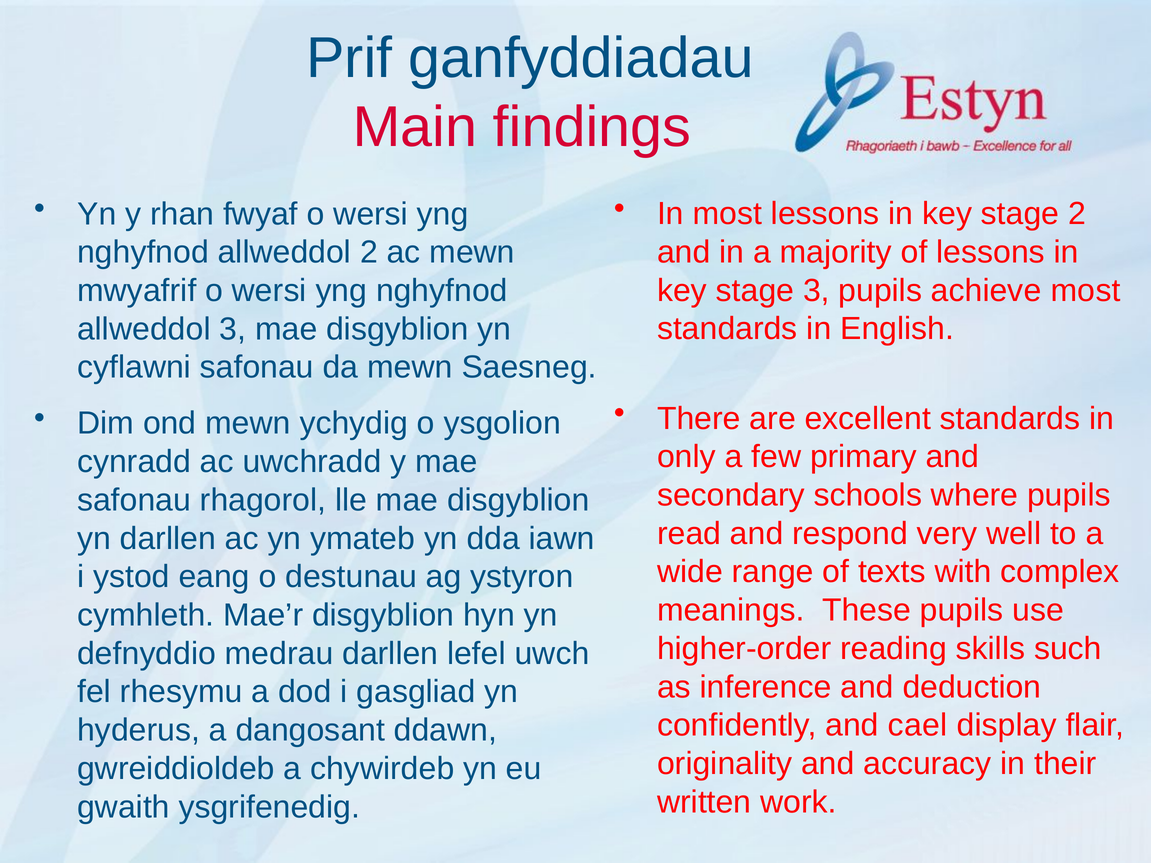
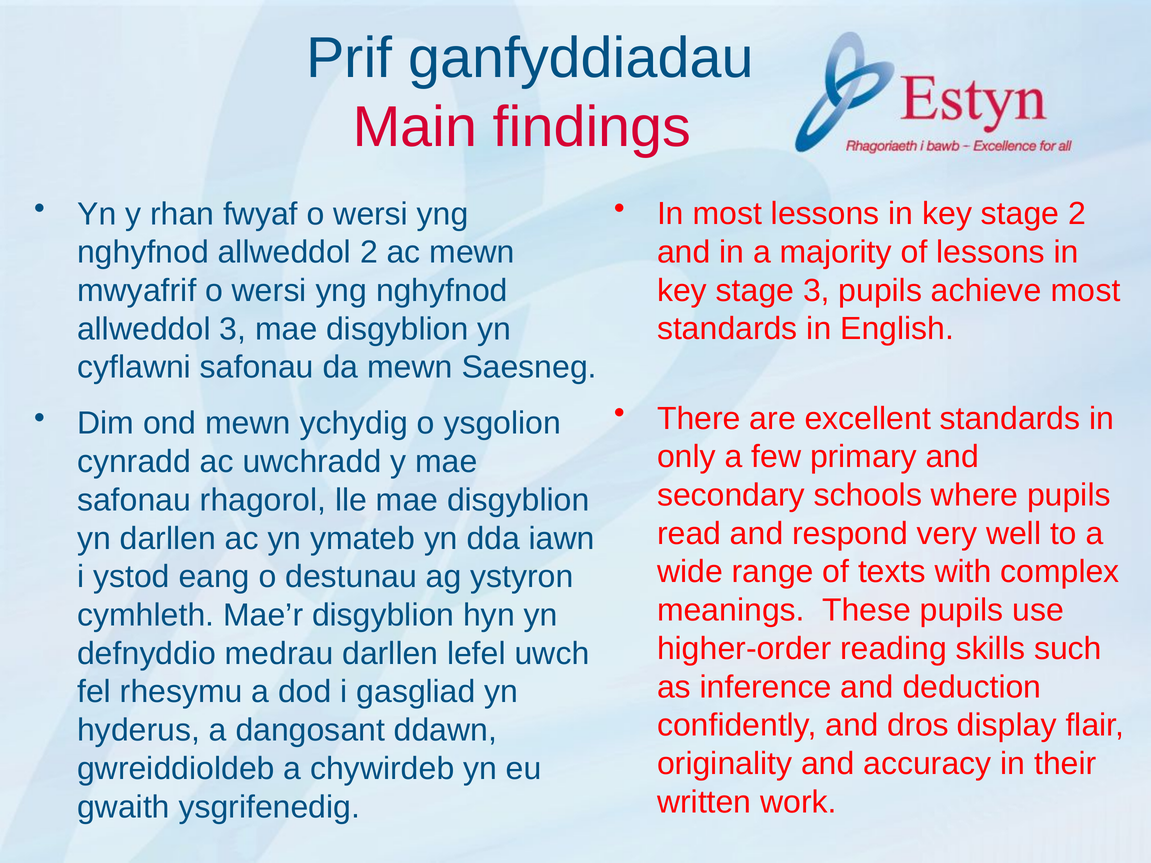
cael: cael -> dros (918, 726)
